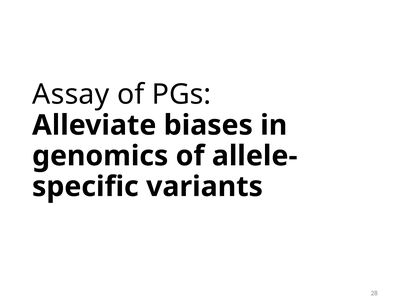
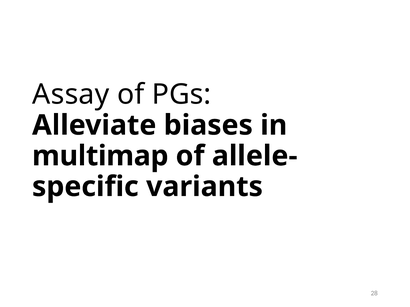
genomics: genomics -> multimap (100, 156)
